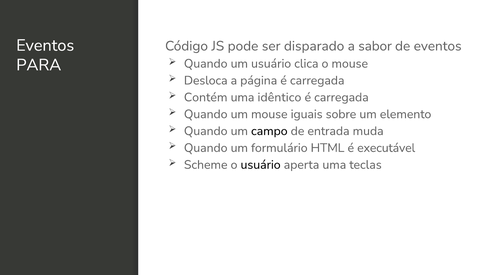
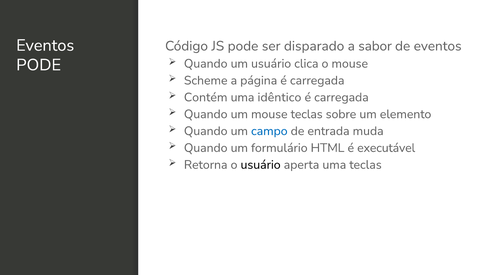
PARA: PARA -> PODE (39, 65)
Desloca: Desloca -> Scheme (206, 80)
mouse iguais: iguais -> teclas (307, 114)
campo colour: black -> blue (269, 131)
Scheme: Scheme -> Retorna (206, 165)
